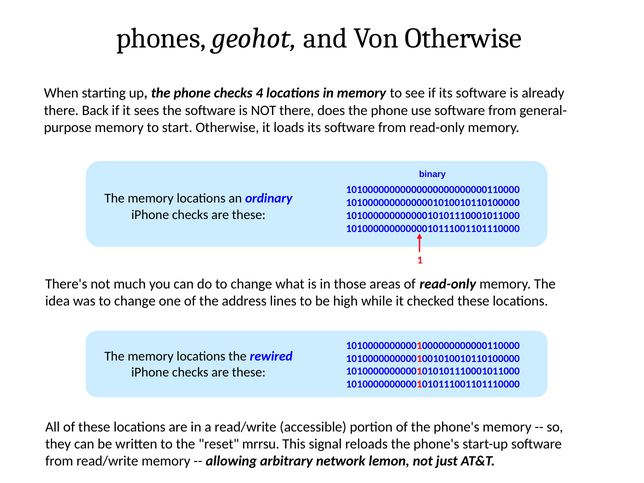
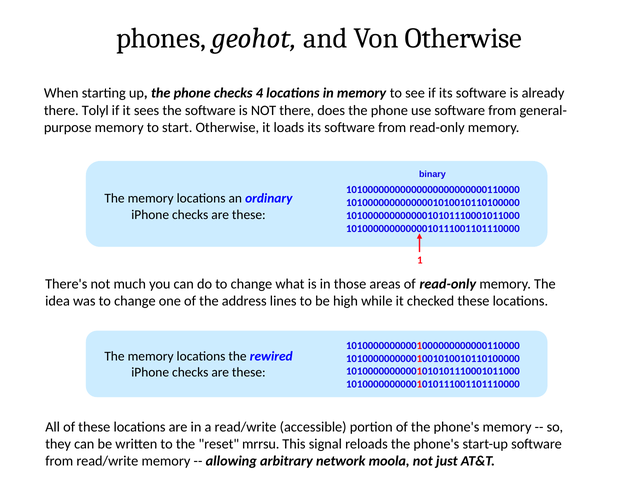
Back: Back -> Tolyl (95, 110)
lemon: lemon -> moola (389, 461)
